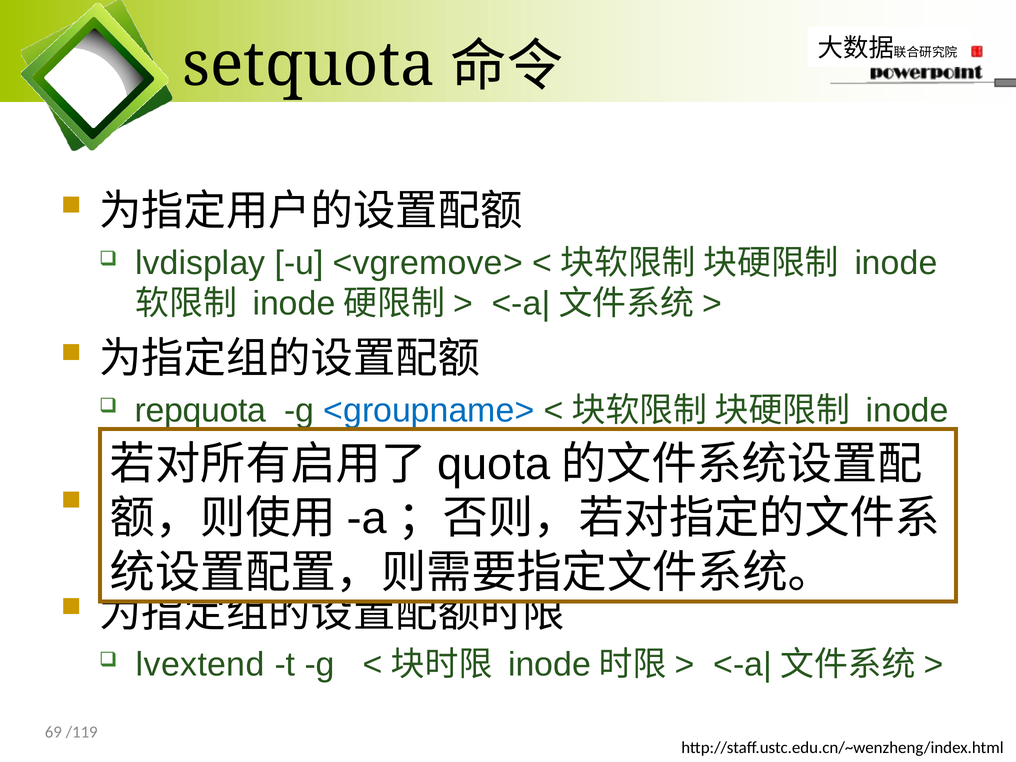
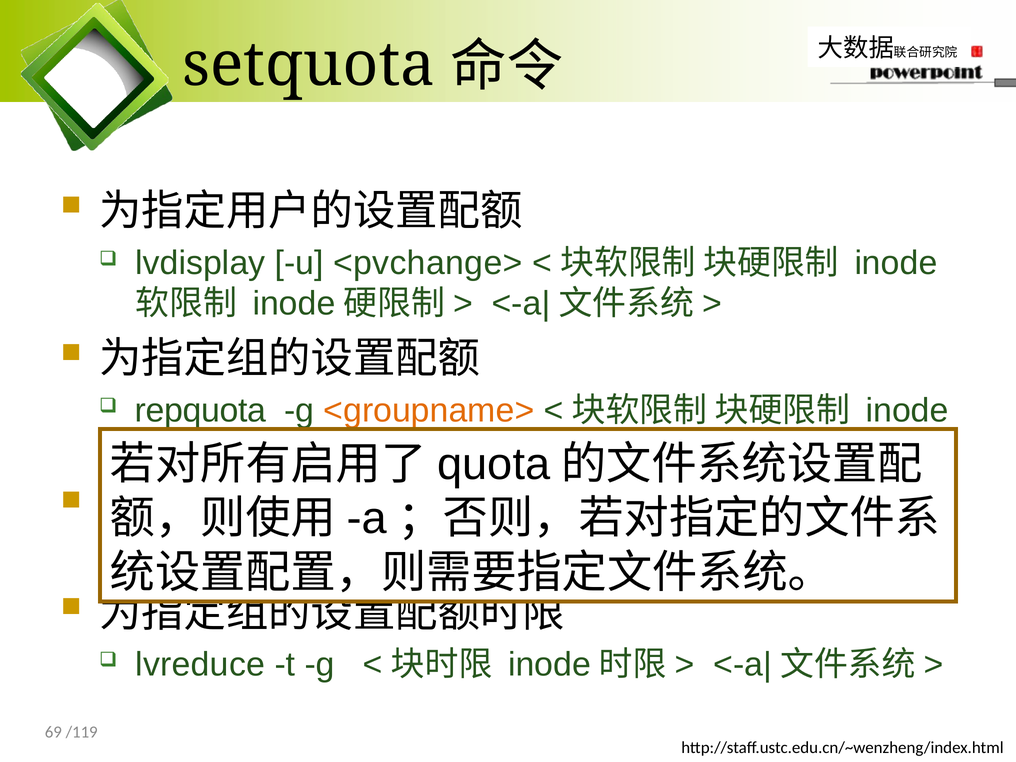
<vgremove>: <vgremove> -> <pvchange> (428, 263)
<groupname> colour: blue -> orange (429, 410)
lvextend: lvextend -> lvreduce (200, 664)
